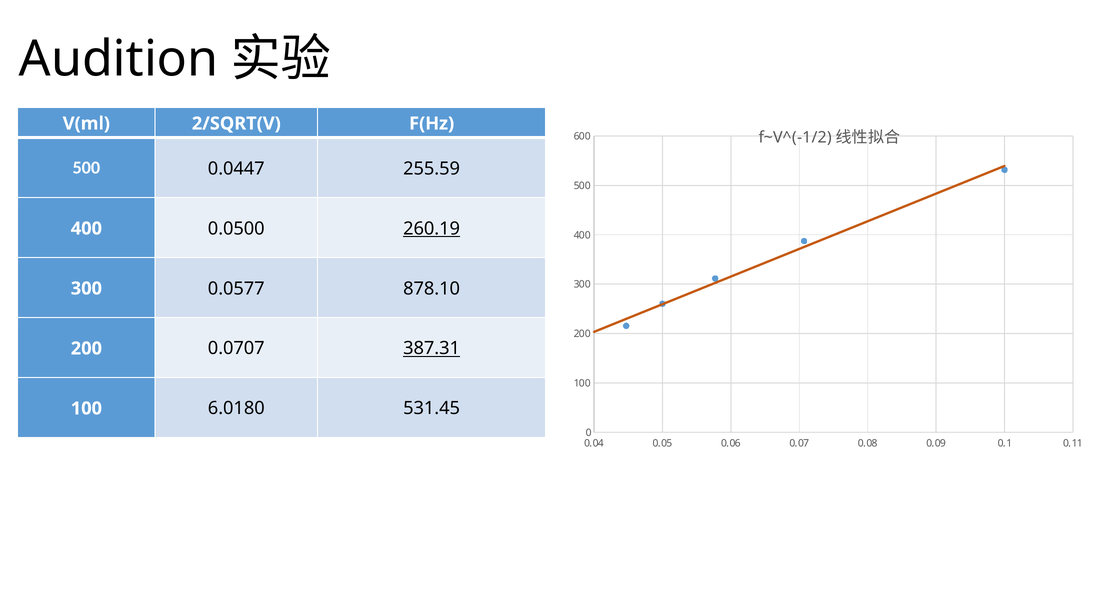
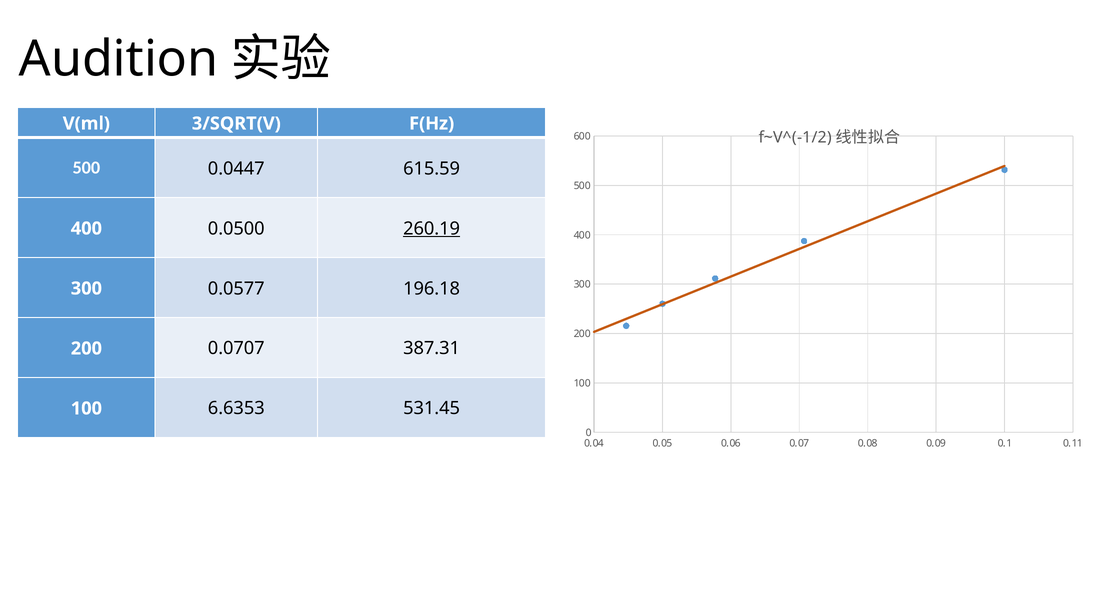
2/SQRT(V: 2/SQRT(V -> 3/SQRT(V (236, 124)
255.59: 255.59 -> 615.59 (432, 169)
878.10: 878.10 -> 196.18 (432, 289)
387.31 underline: present -> none (432, 349)
6.0180: 6.0180 -> 6.6353 (236, 409)
